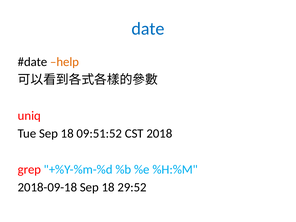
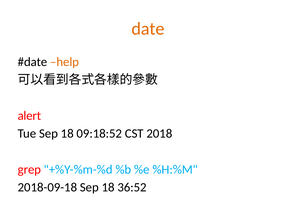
date colour: blue -> orange (148, 29)
uniq: uniq -> alert (29, 116)
09:51:52: 09:51:52 -> 09:18:52 (99, 134)
29:52: 29:52 -> 36:52 (132, 187)
